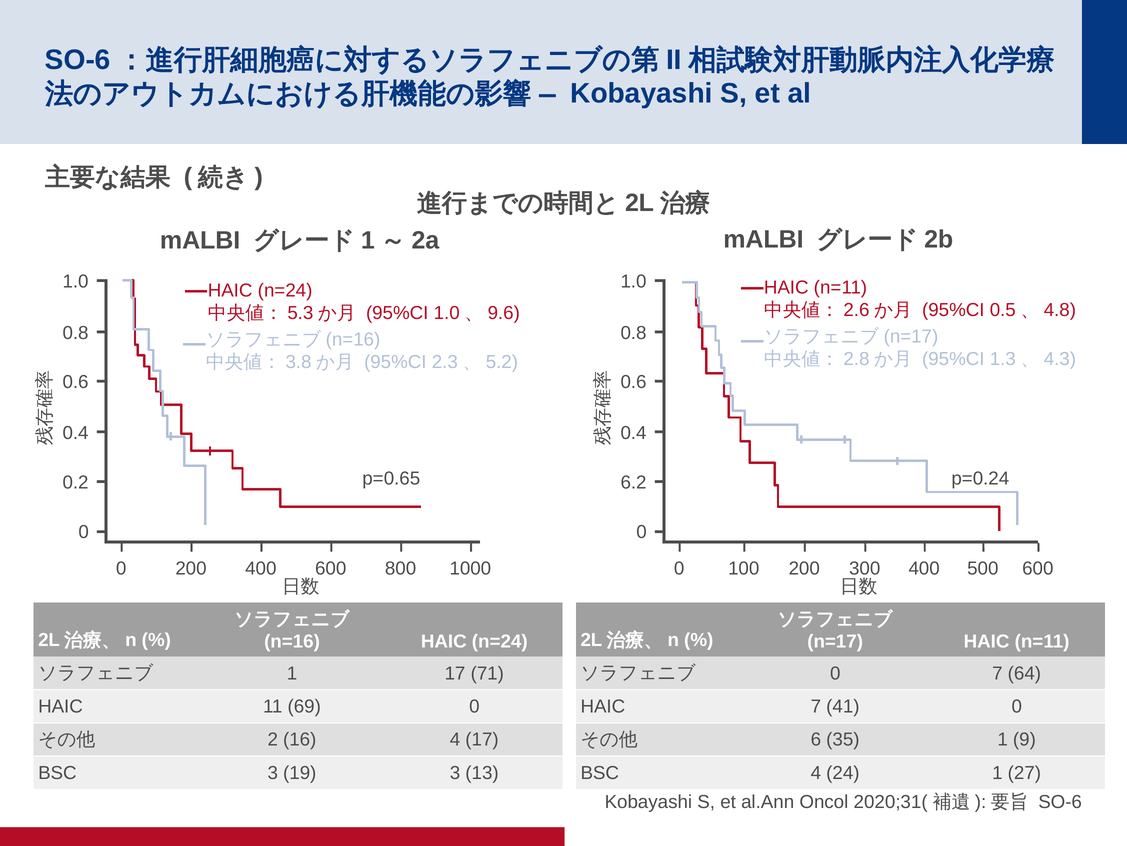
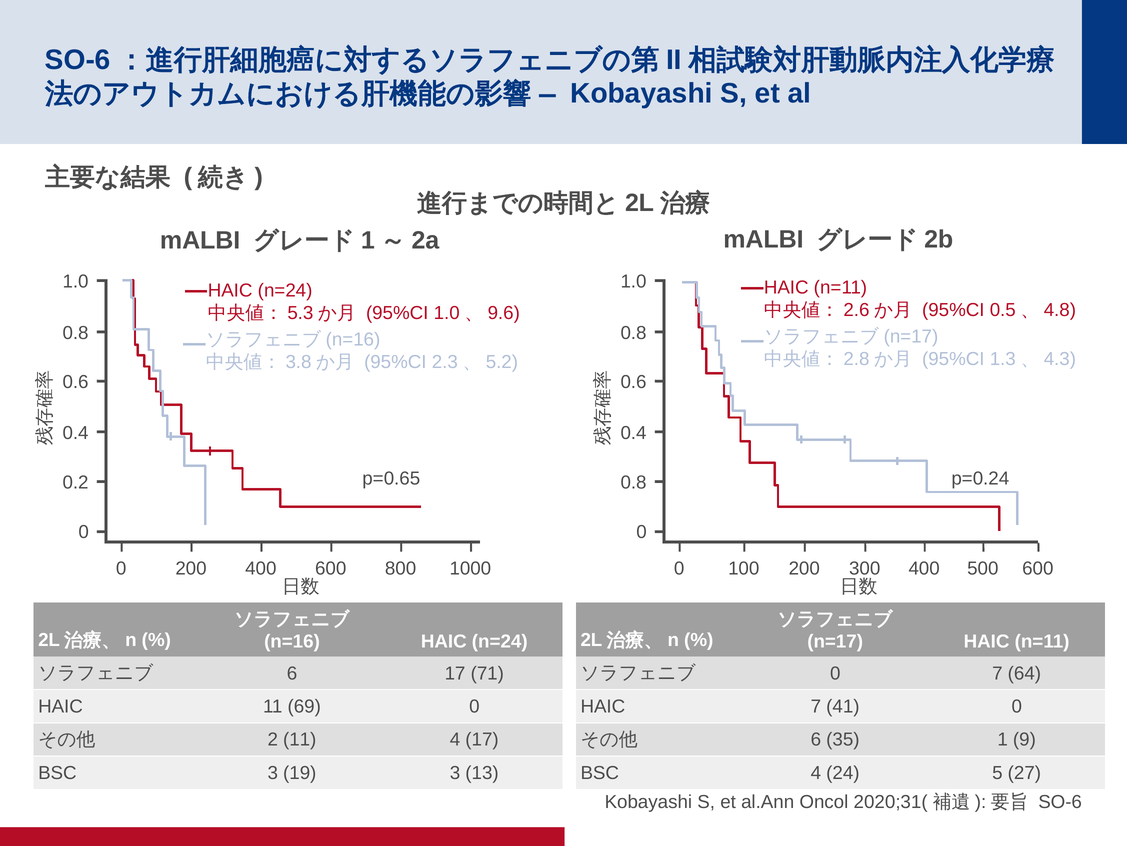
6.2: 6.2 -> 0.8 (634, 482)
1: 1 -> 6 (292, 673)
2 16: 16 -> 11 (300, 739)
24 1: 1 -> 5 (997, 772)
